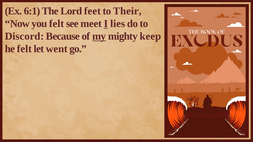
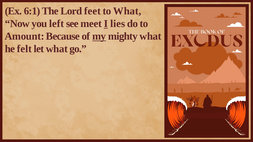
to Their: Their -> What (127, 11)
you felt: felt -> left (57, 24)
Discord: Discord -> Amount (25, 36)
mighty keep: keep -> what (150, 36)
let went: went -> what (57, 49)
